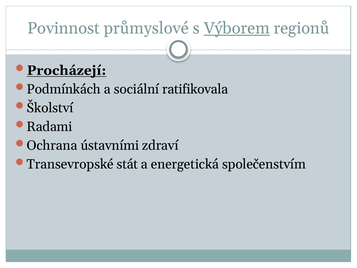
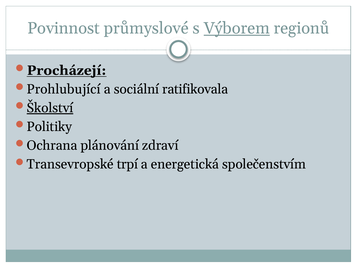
Podmínkách: Podmínkách -> Prohlubující (64, 89)
Školství underline: none -> present (50, 108)
Radami: Radami -> Politiky (49, 127)
ústavními: ústavními -> plánování (110, 145)
stát: stát -> trpí (127, 164)
